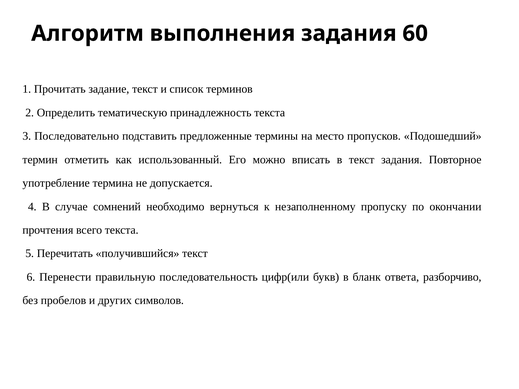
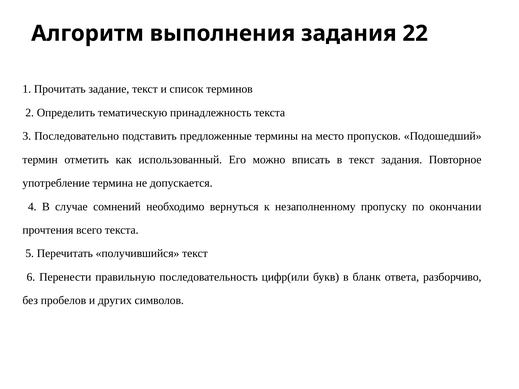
60: 60 -> 22 (415, 33)
